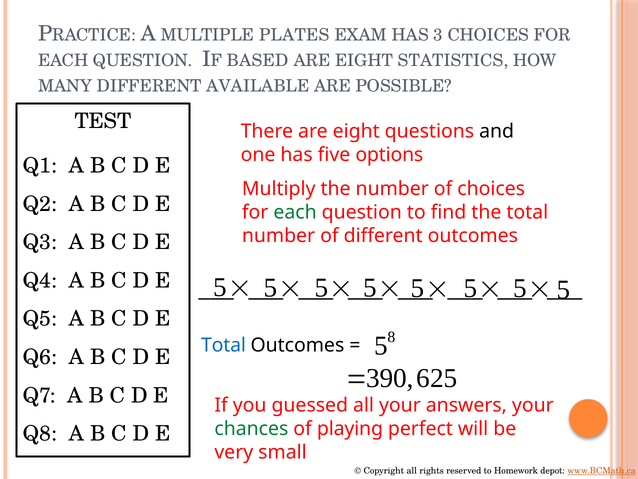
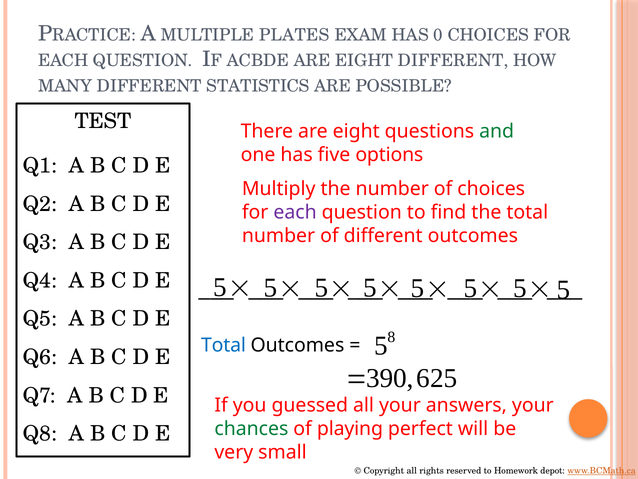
3: 3 -> 0 (438, 35)
BASED: BASED -> ACBDE (258, 60)
EIGHT STATISTICS: STATISTICS -> DIFFERENT (453, 60)
AVAILABLE: AVAILABLE -> STATISTICS (258, 86)
and colour: black -> green (497, 131)
each colour: green -> purple (295, 212)
